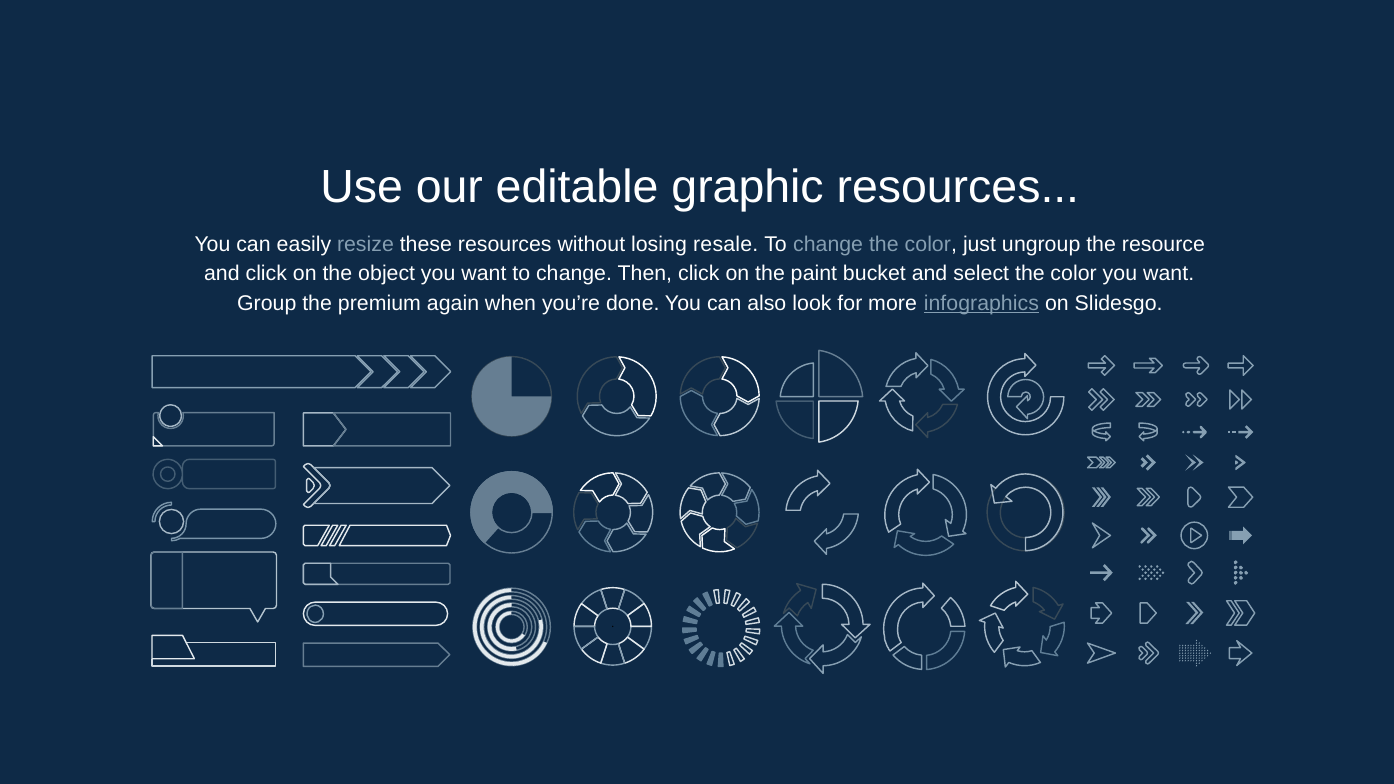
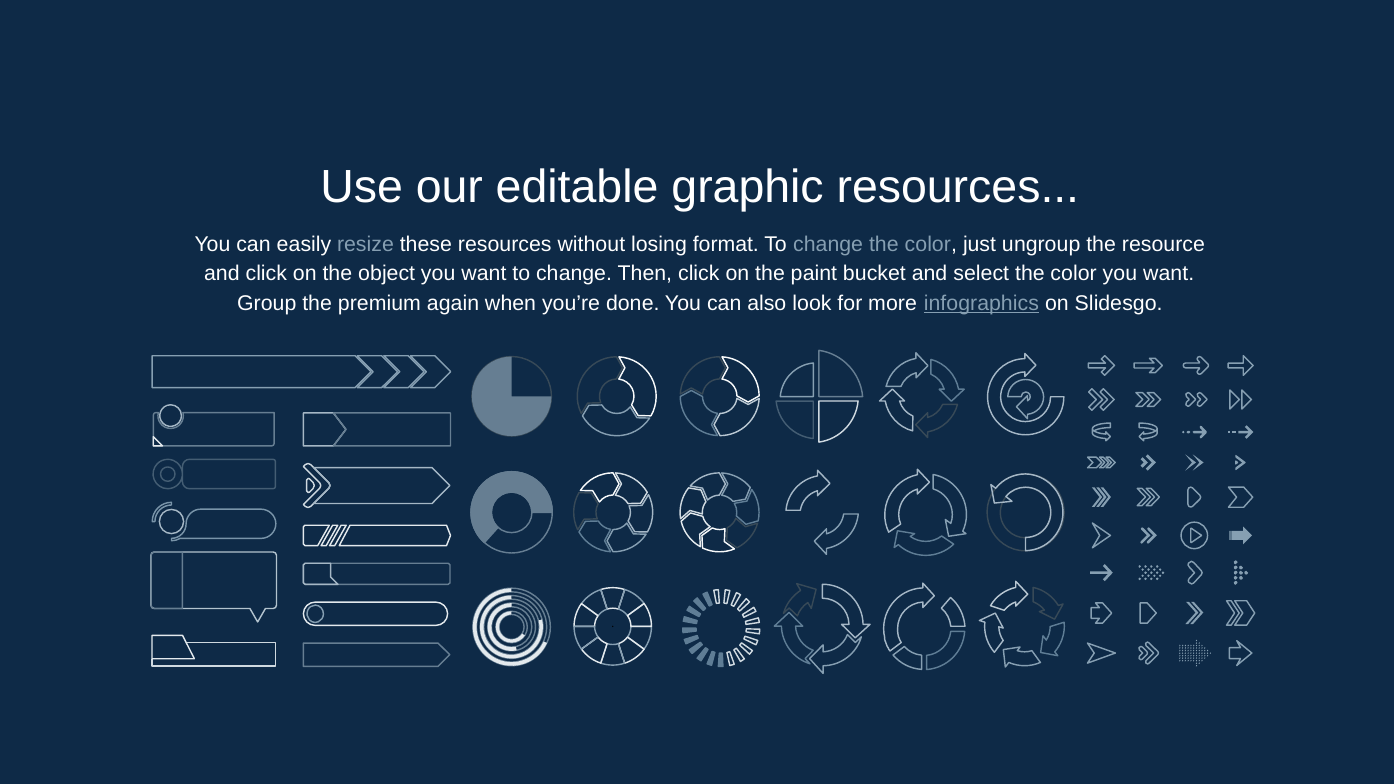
resale: resale -> format (726, 245)
